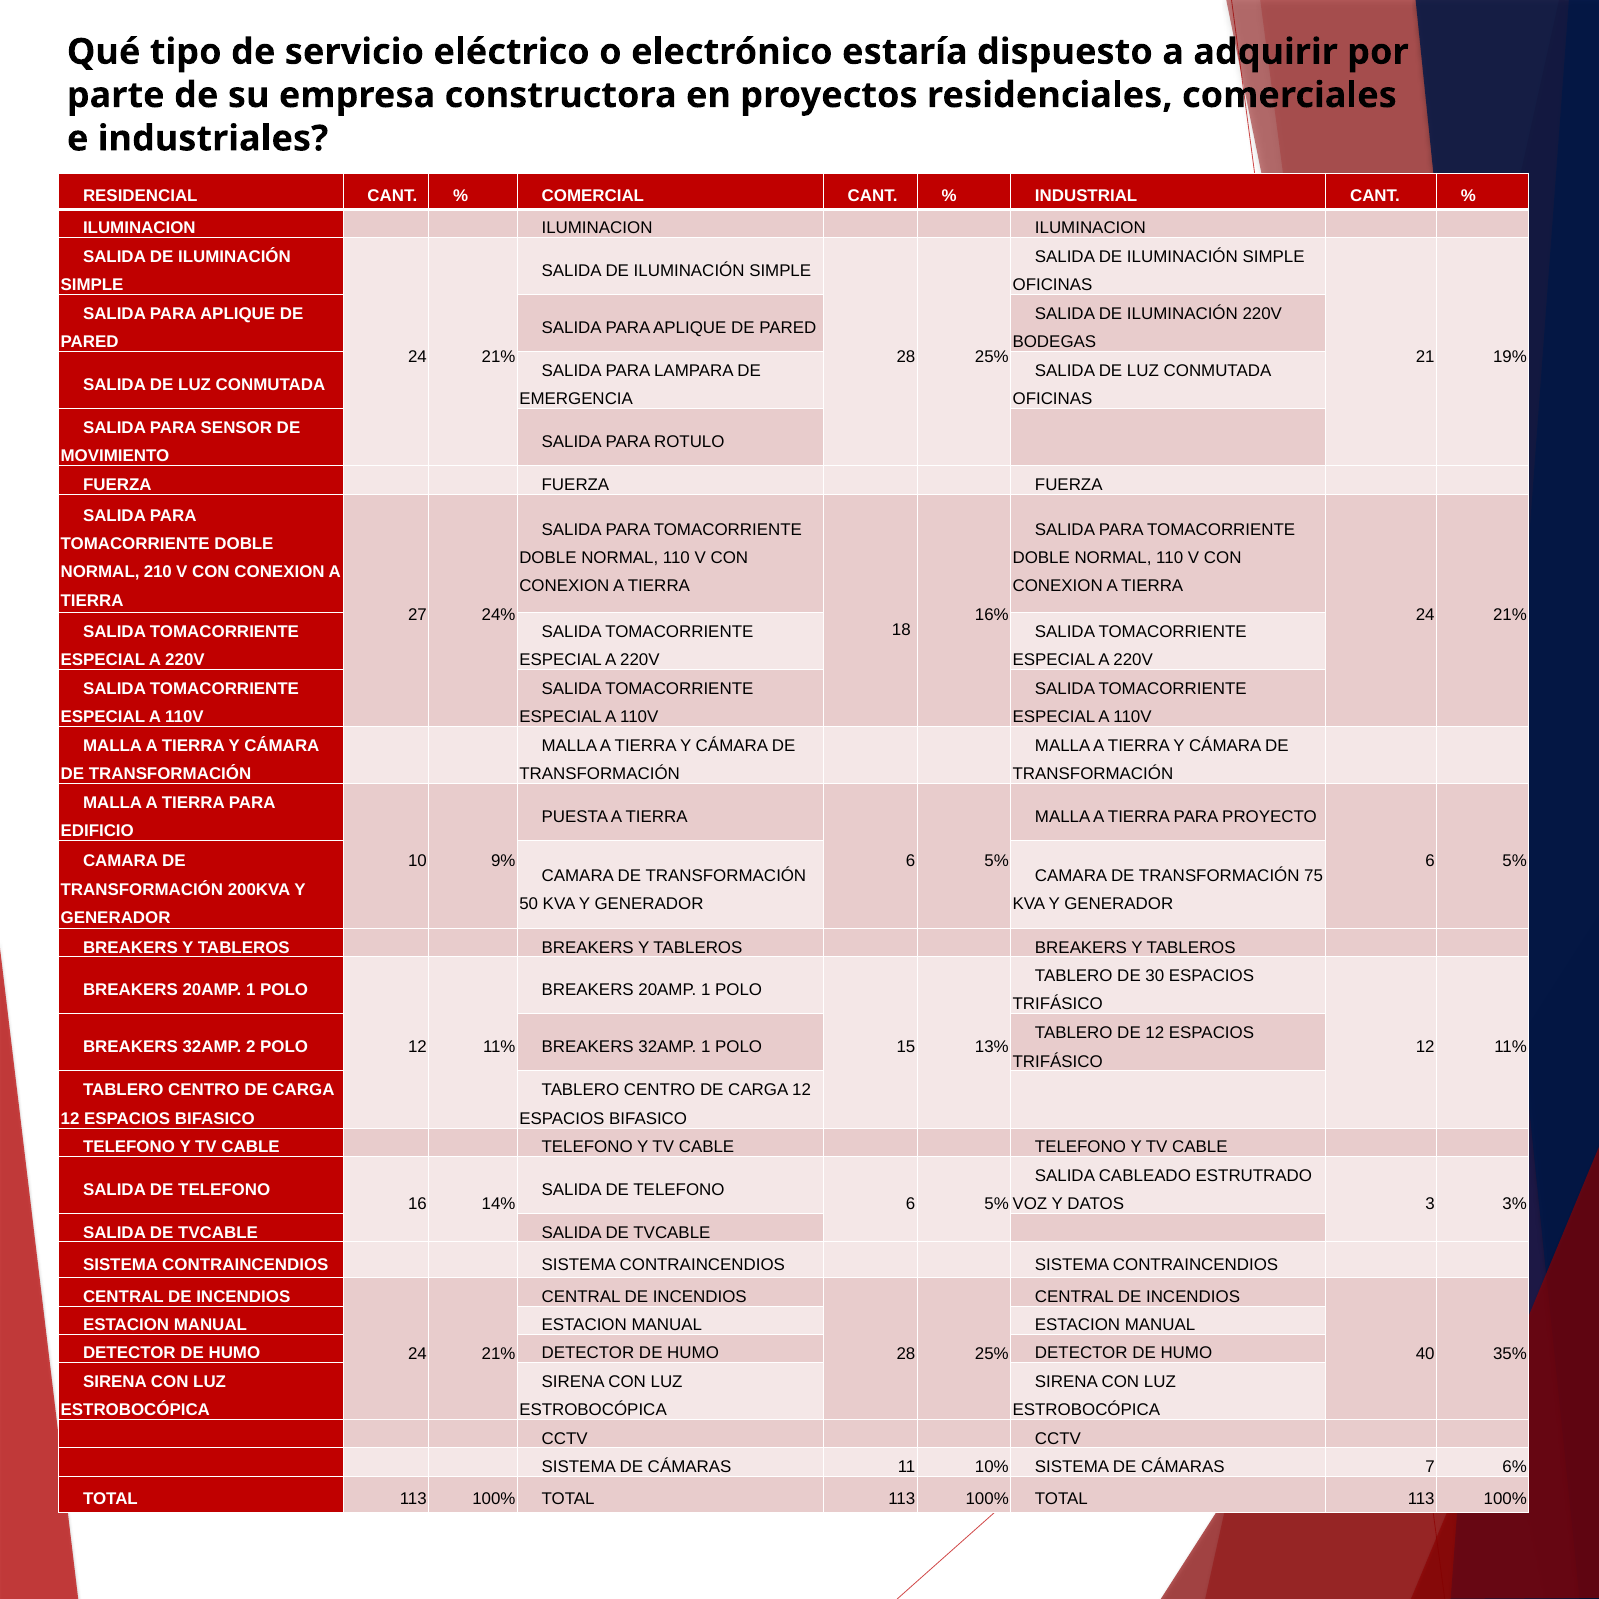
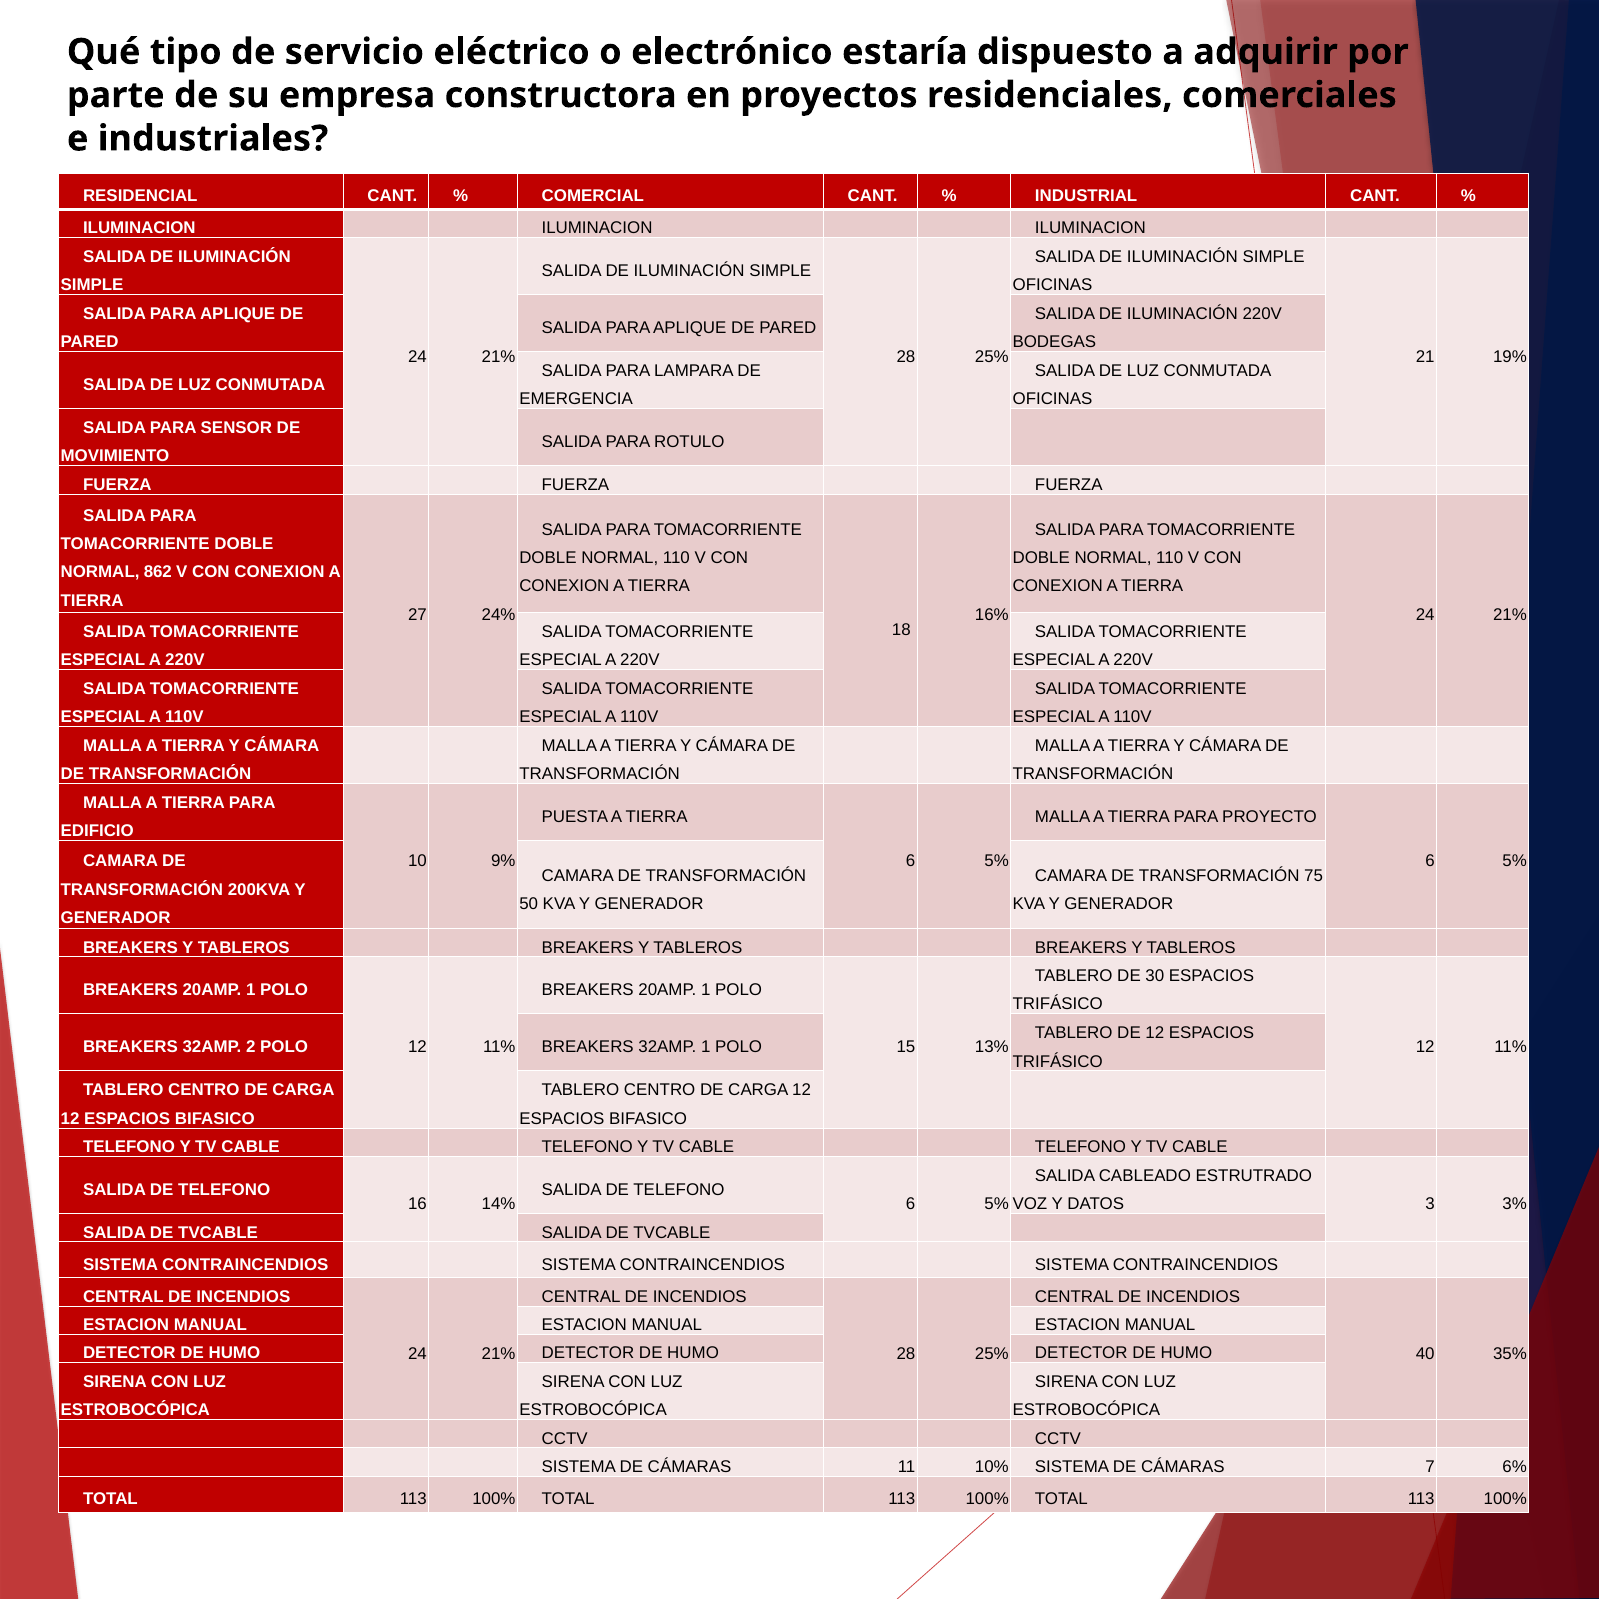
210: 210 -> 862 (158, 572)
